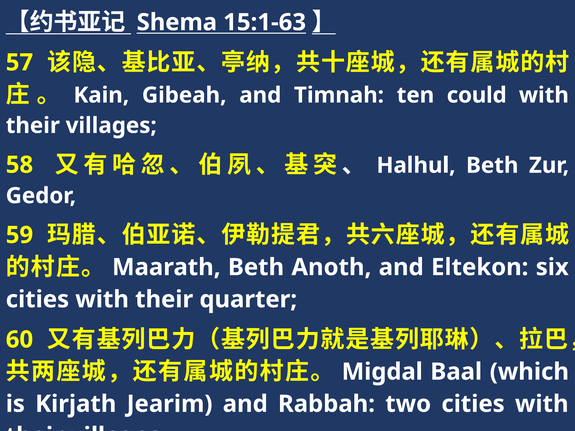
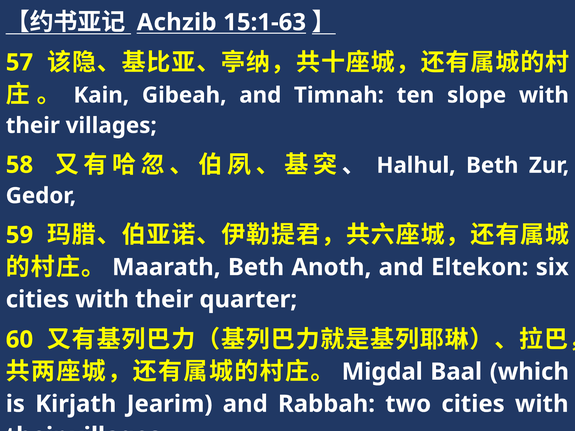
Shema: Shema -> Achzib (177, 22)
could: could -> slope (477, 95)
